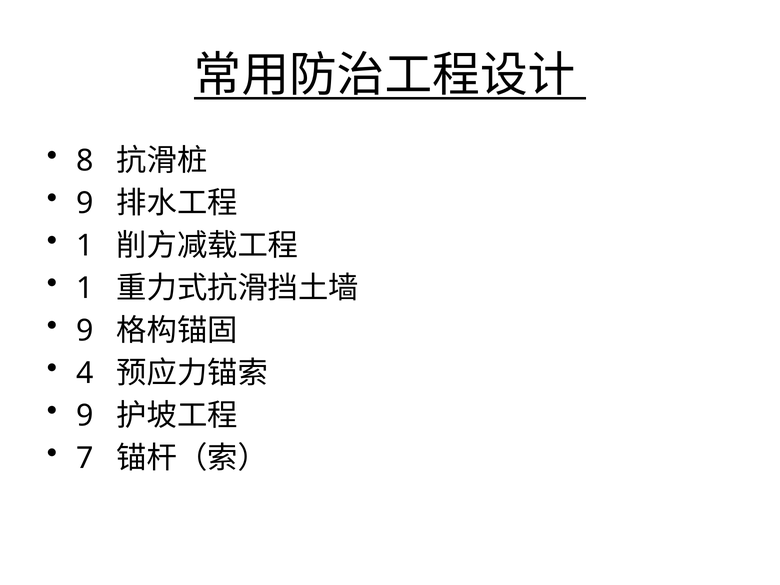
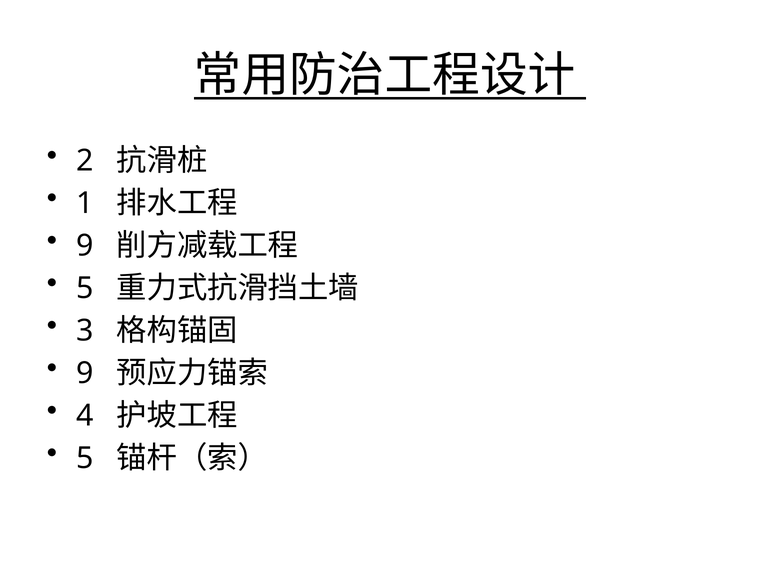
8: 8 -> 2 (85, 161)
9: 9 -> 1 (85, 203)
1: 1 -> 9 (85, 246)
1: 1 -> 5 (85, 288)
9: 9 -> 3 (85, 331)
4: 4 -> 9 (85, 373)
9: 9 -> 4 (85, 416)
7: 7 -> 5 (85, 458)
